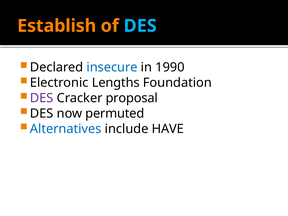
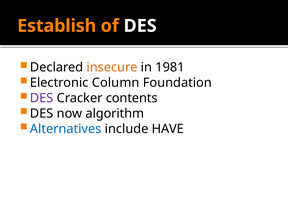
DES colour: light blue -> white (140, 26)
insecure colour: blue -> orange (112, 67)
1990: 1990 -> 1981 (170, 67)
Lengths: Lengths -> Column (116, 83)
proposal: proposal -> contents (132, 98)
permuted: permuted -> algorithm (115, 113)
